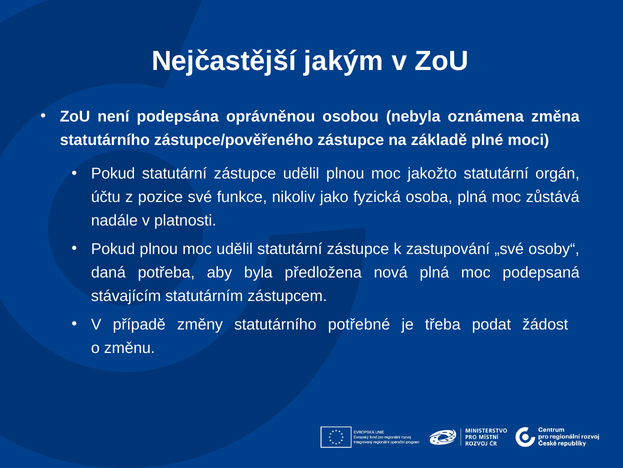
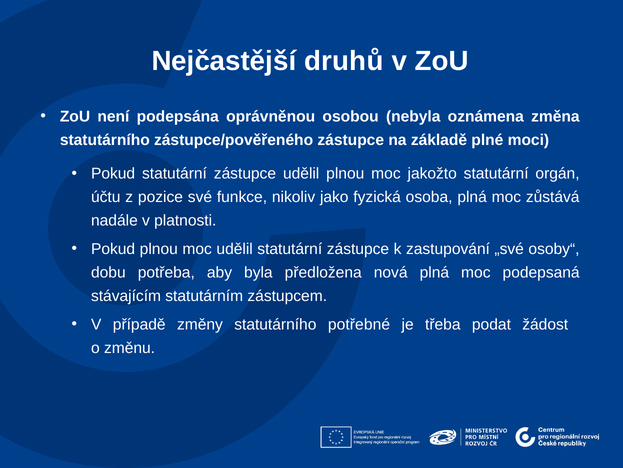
jakým: jakým -> druhů (344, 61)
daná: daná -> dobu (108, 272)
